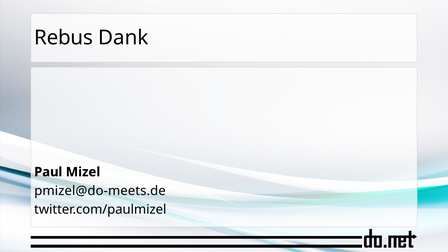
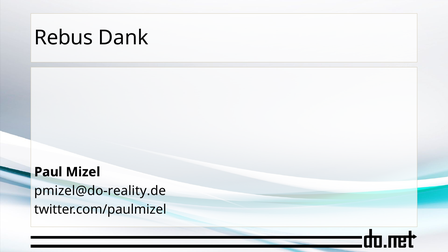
pmizel@do-meets.de: pmizel@do-meets.de -> pmizel@do-reality.de (100, 191)
